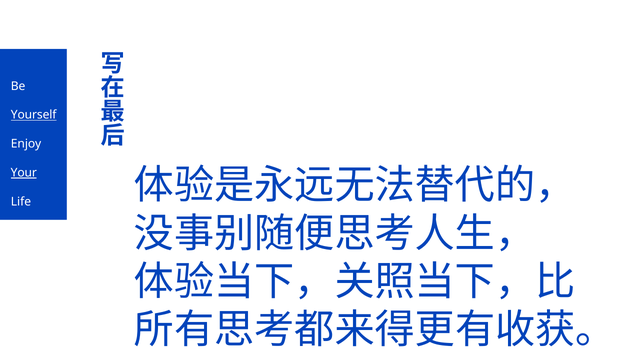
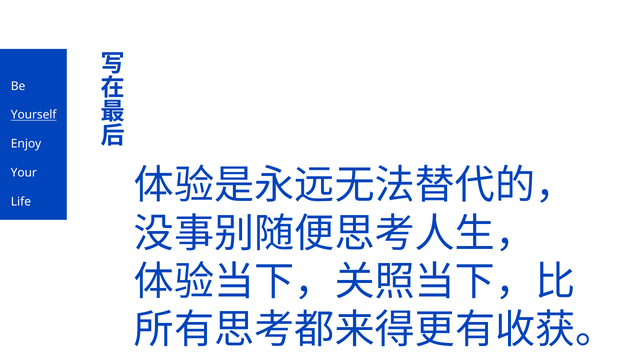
Your underline: present -> none (24, 173)
